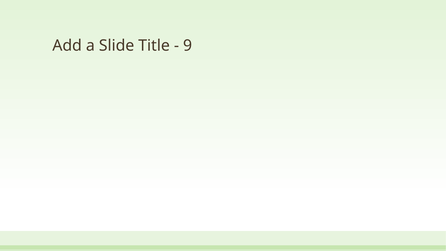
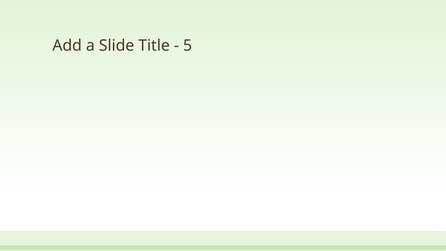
9: 9 -> 5 (188, 46)
